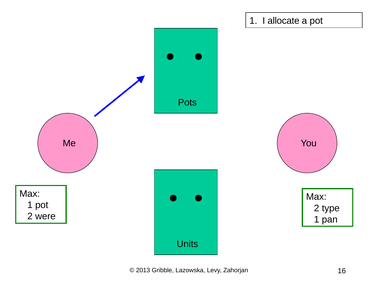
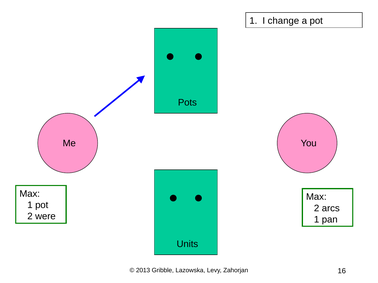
allocate: allocate -> change (283, 21)
type: type -> arcs (331, 209)
